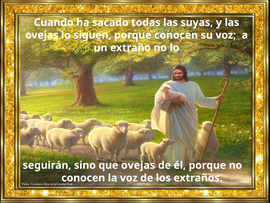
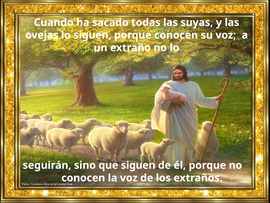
que ovejas: ovejas -> siguen (138, 165)
